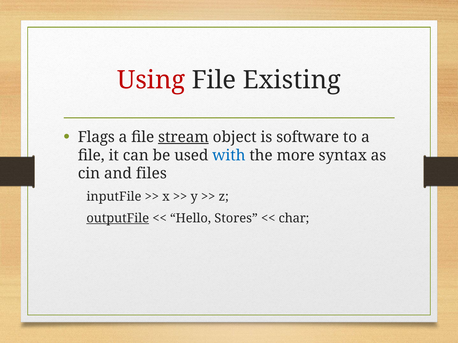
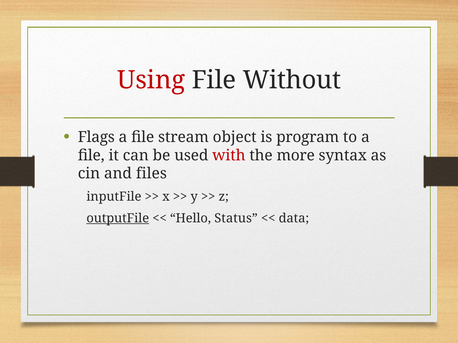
Existing: Existing -> Without (292, 80)
stream underline: present -> none (183, 137)
software: software -> program (308, 137)
with colour: blue -> red (229, 156)
Stores: Stores -> Status (236, 219)
char: char -> data (294, 219)
